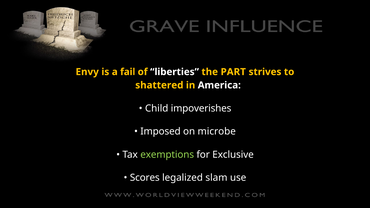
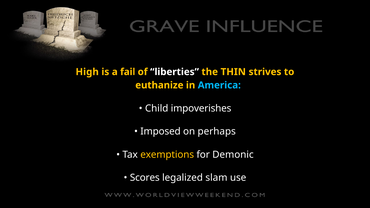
Envy: Envy -> High (87, 72)
PART: PART -> THIN (233, 72)
shattered: shattered -> euthanize (159, 85)
America colour: white -> light blue (219, 85)
microbe: microbe -> perhaps (217, 132)
exemptions colour: light green -> yellow (167, 155)
Exclusive: Exclusive -> Demonic (233, 155)
